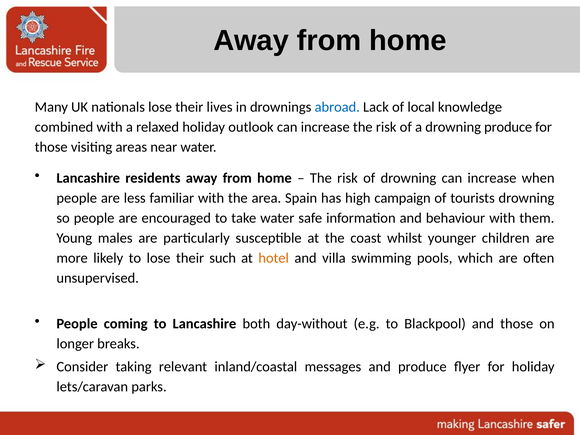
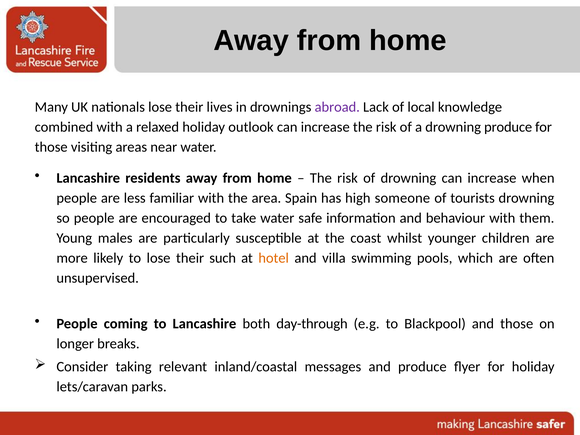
abroad colour: blue -> purple (337, 107)
campaign: campaign -> someone (402, 198)
day-without: day-without -> day-through (312, 324)
